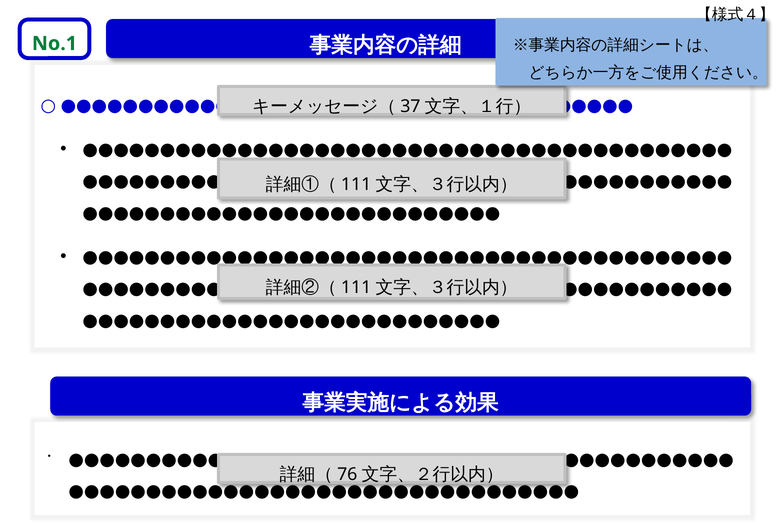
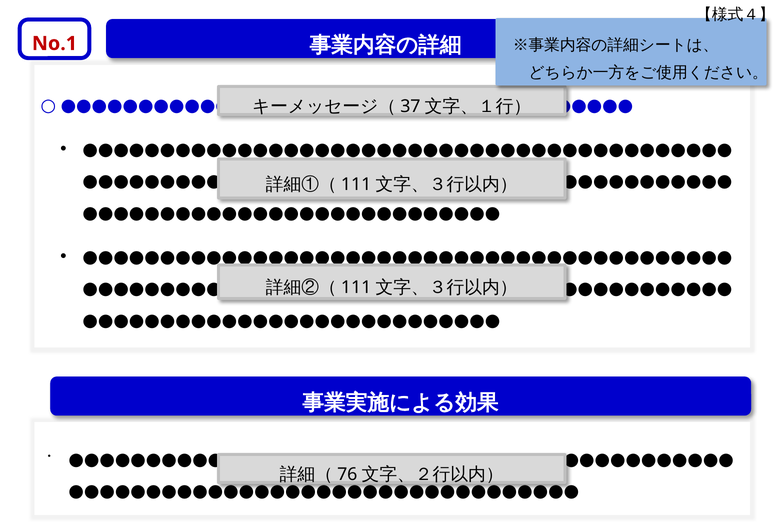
No.1 colour: green -> red (54, 44)
